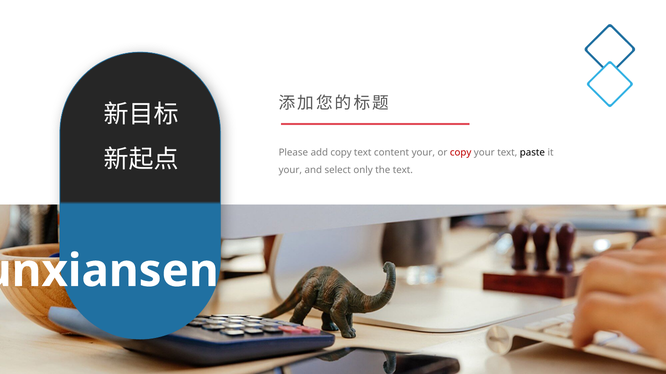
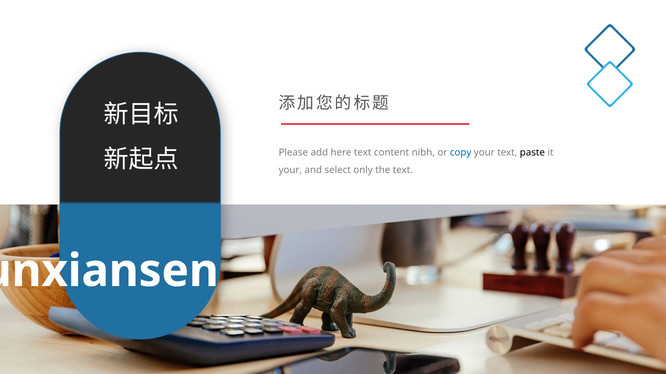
add copy: copy -> here (341, 153)
content your: your -> nibh (423, 153)
copy colour: red -> blue (461, 153)
